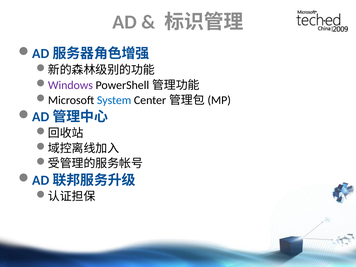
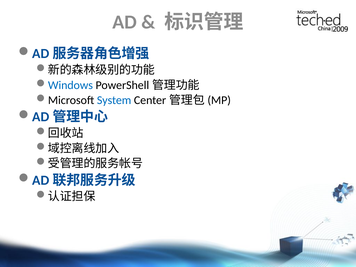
Windows colour: purple -> blue (70, 85)
